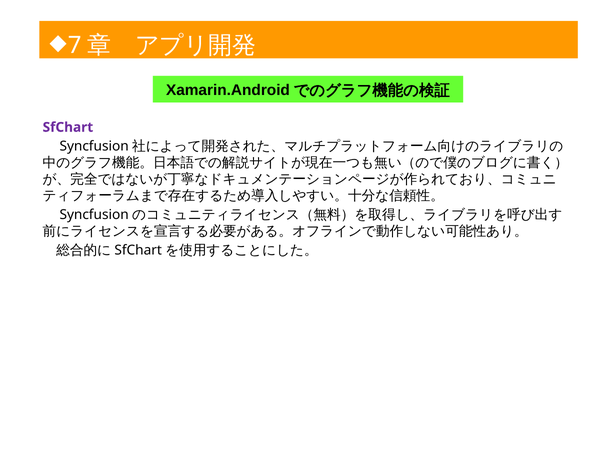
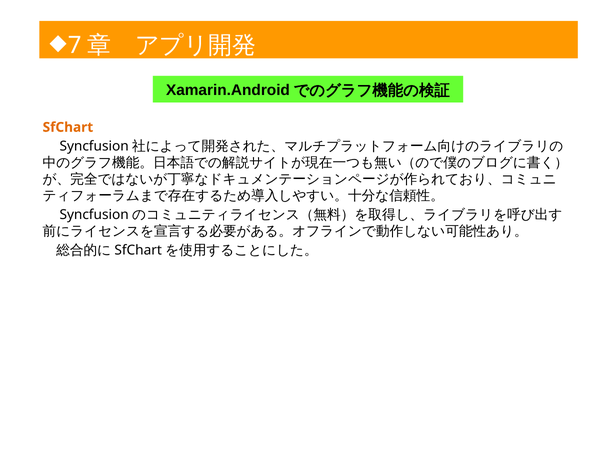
SfChart colour: purple -> orange (68, 127)
